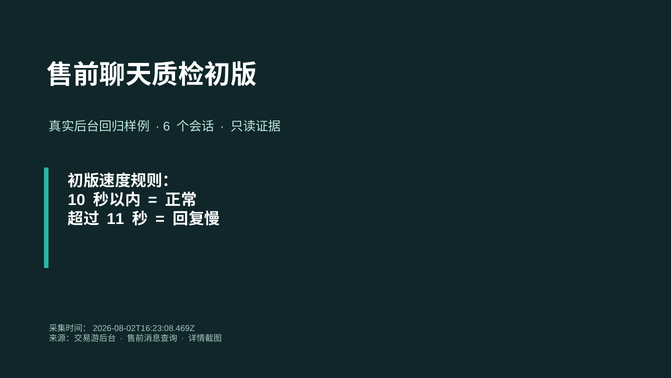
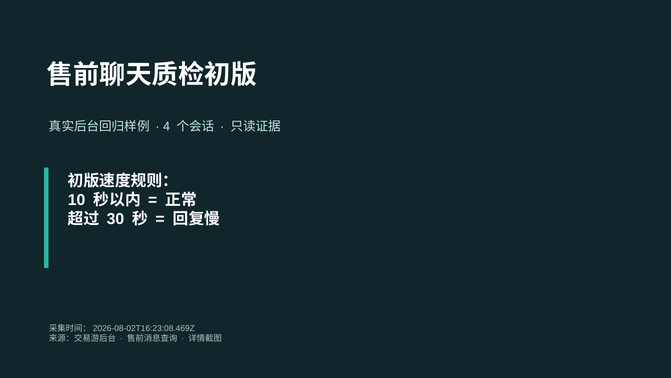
6: 6 -> 4 (167, 126)
11: 11 -> 30 (115, 219)
